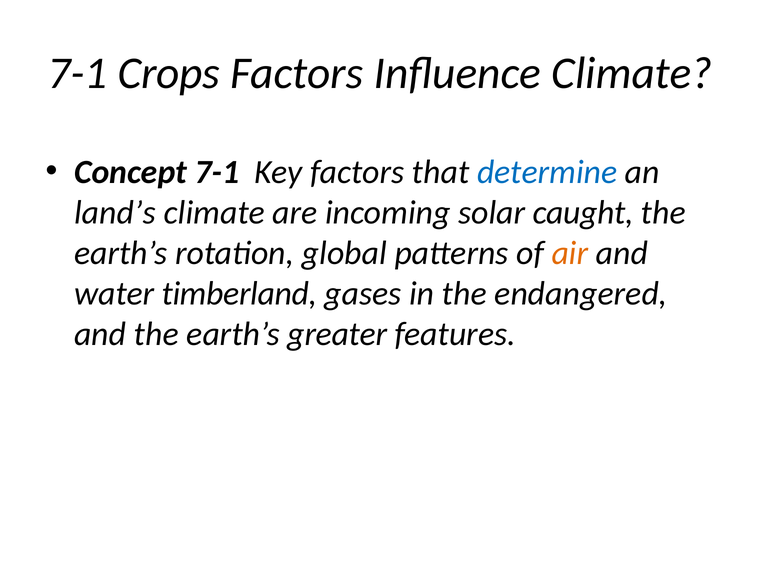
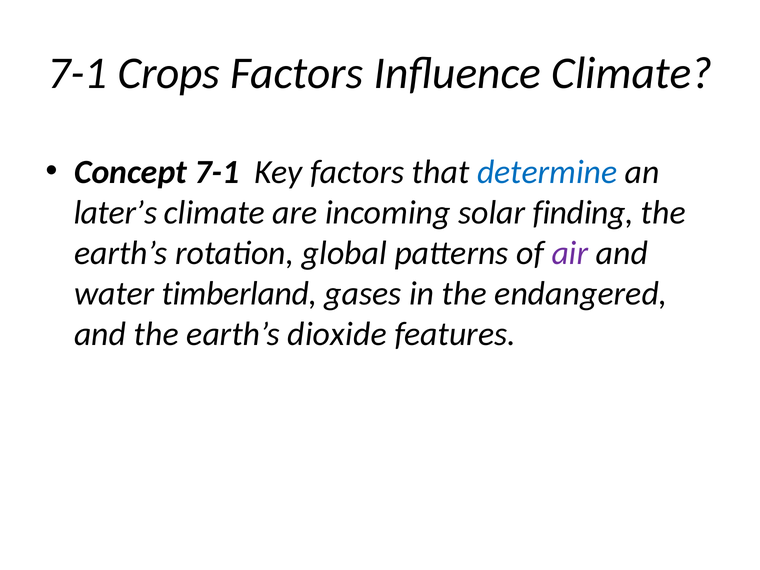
land’s: land’s -> later’s (115, 213)
caught: caught -> finding (583, 213)
air colour: orange -> purple (570, 253)
greater: greater -> dioxide (337, 334)
